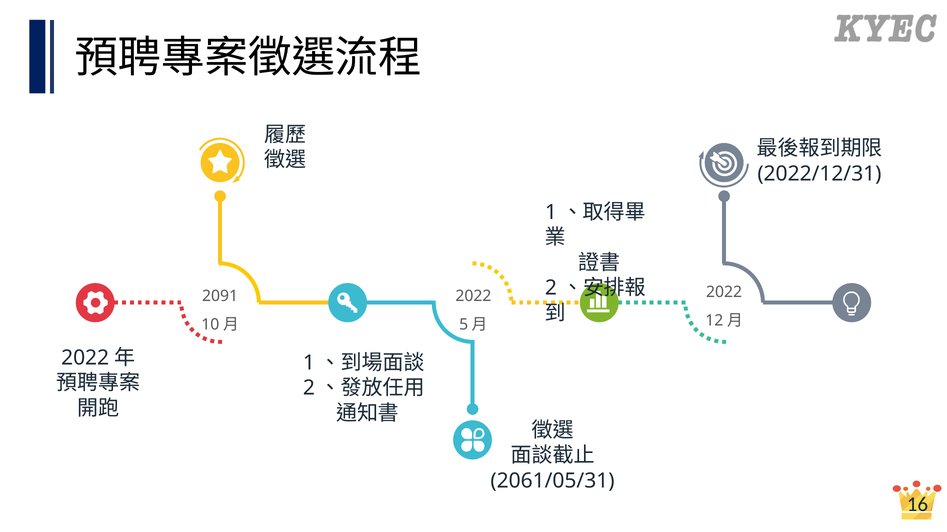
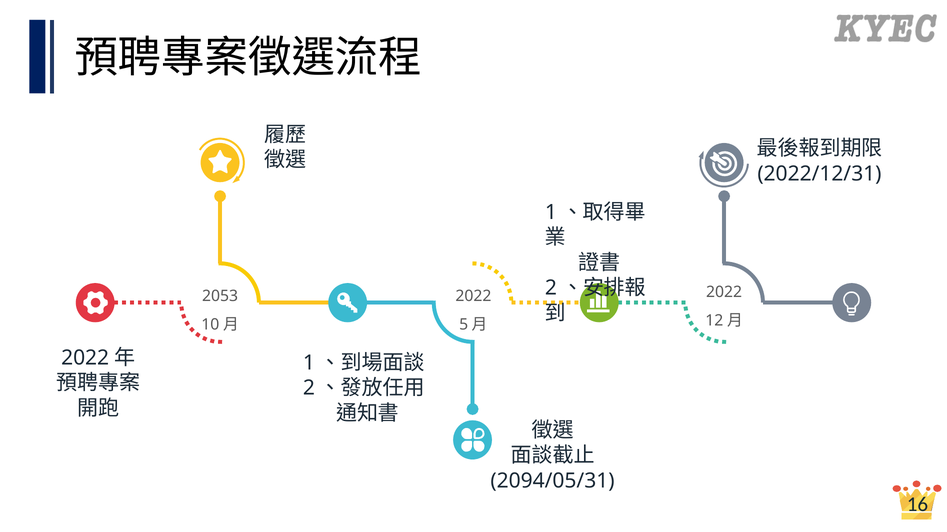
2091: 2091 -> 2053 (220, 297)
2061/05/31: 2061/05/31 -> 2094/05/31 (553, 481)
